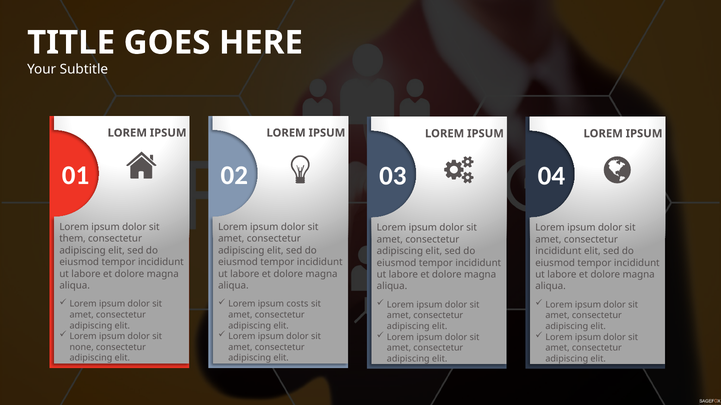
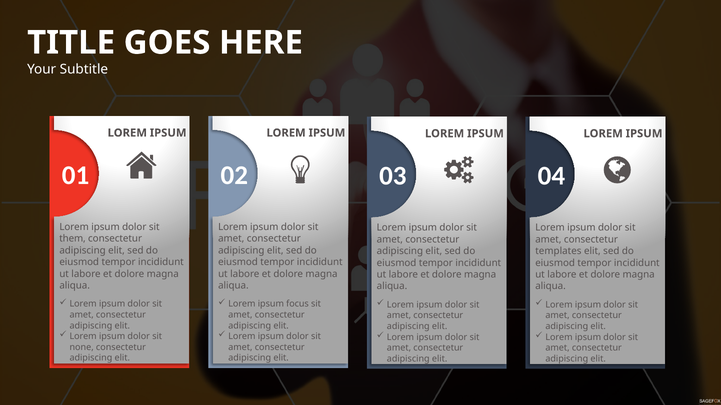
incididunt: incididunt -> templates (558, 251)
costs: costs -> focus (297, 304)
